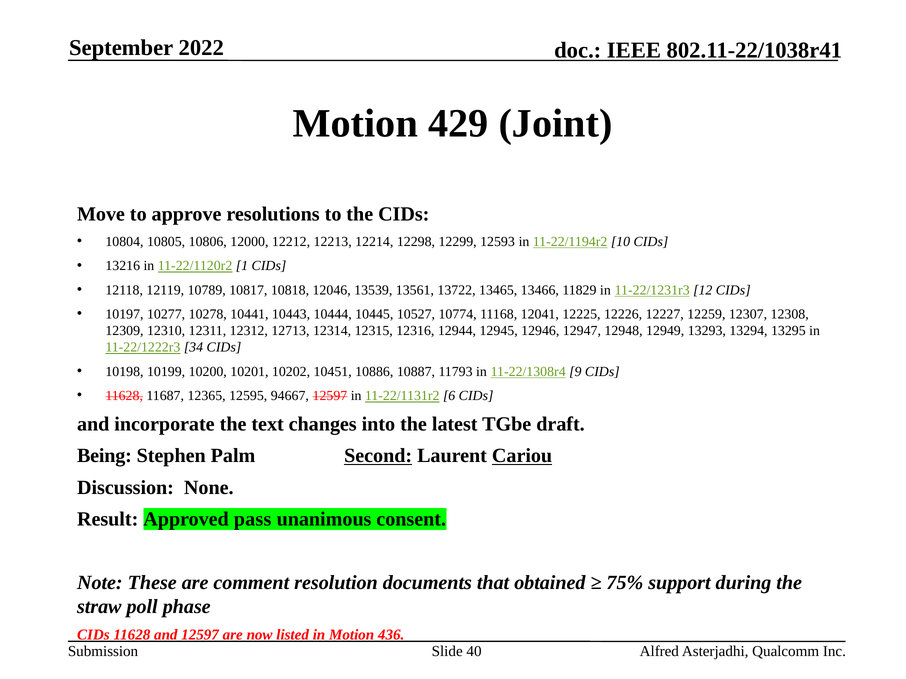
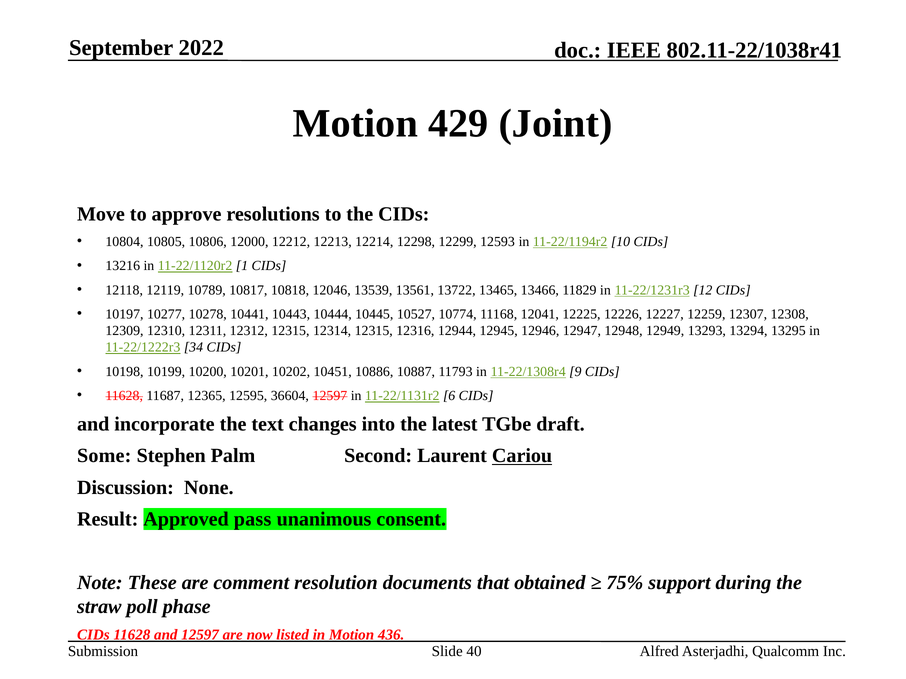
12312 12713: 12713 -> 12315 (290, 331)
94667: 94667 -> 36604 (290, 396)
Being: Being -> Some (104, 456)
Second underline: present -> none (378, 456)
